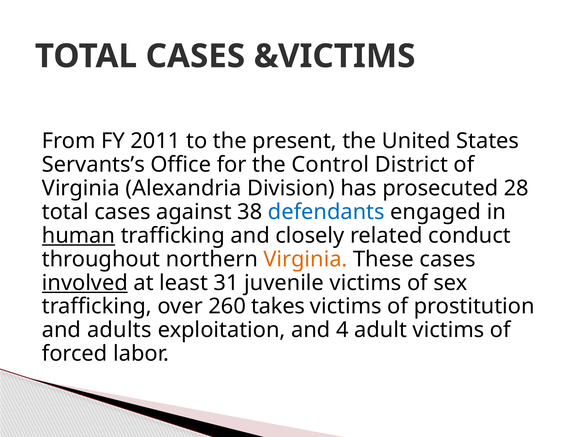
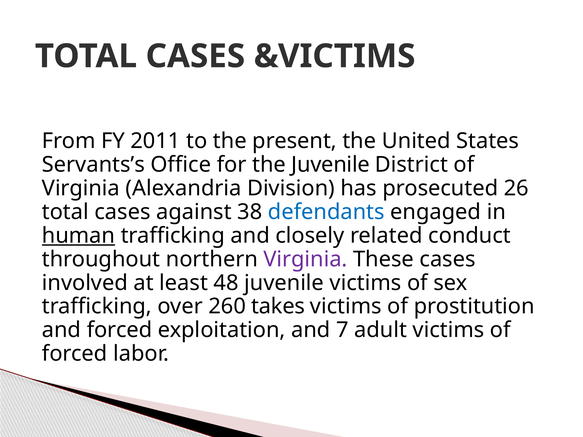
the Control: Control -> Juvenile (331, 165)
28: 28 -> 26 (516, 188)
Virginia colour: orange -> purple (306, 259)
involved underline: present -> none (85, 283)
31: 31 -> 48 (226, 283)
and adults: adults -> forced (120, 330)
4: 4 -> 7 (342, 330)
